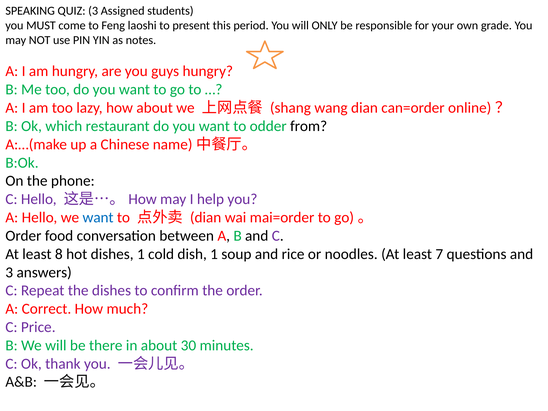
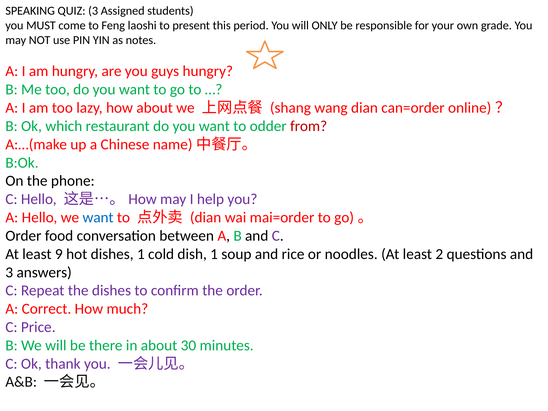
from colour: black -> red (309, 126)
8: 8 -> 9 (59, 254)
7: 7 -> 2 (439, 254)
